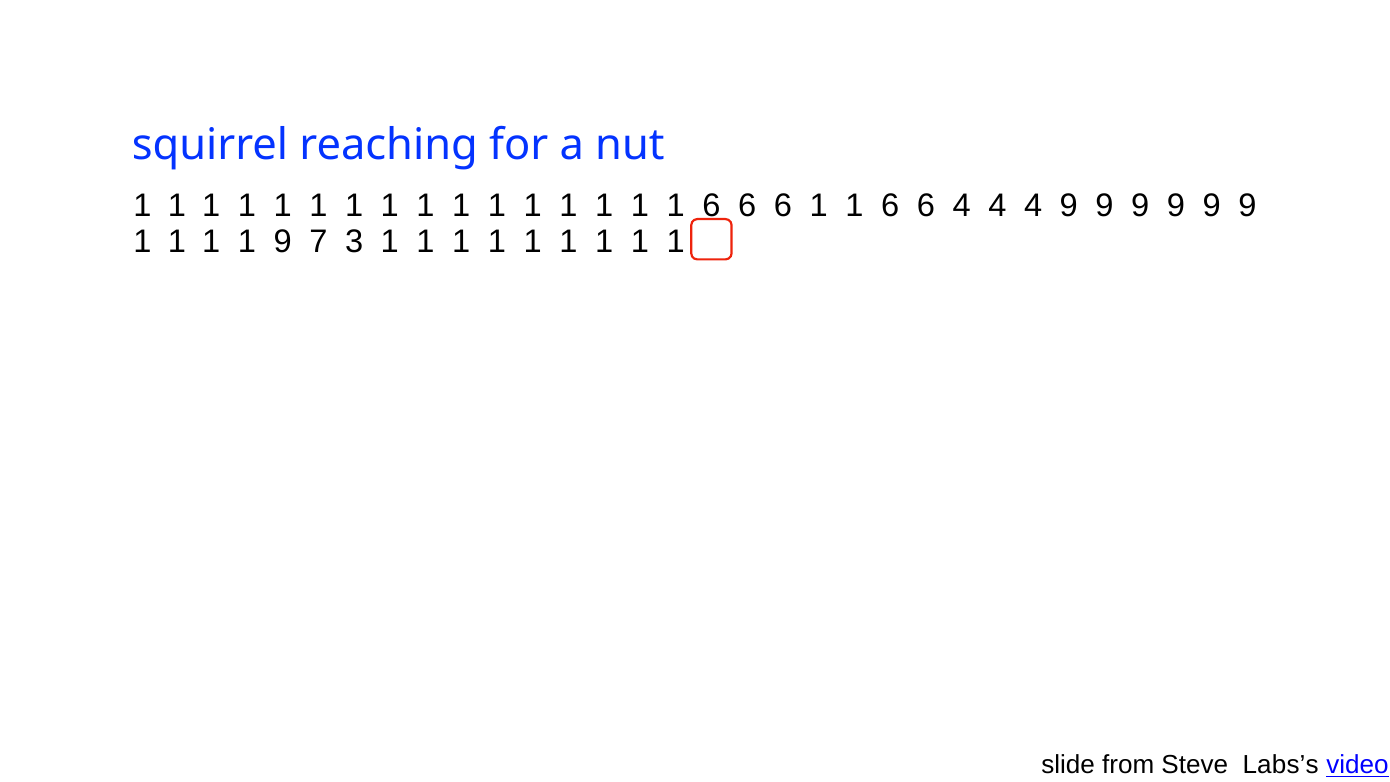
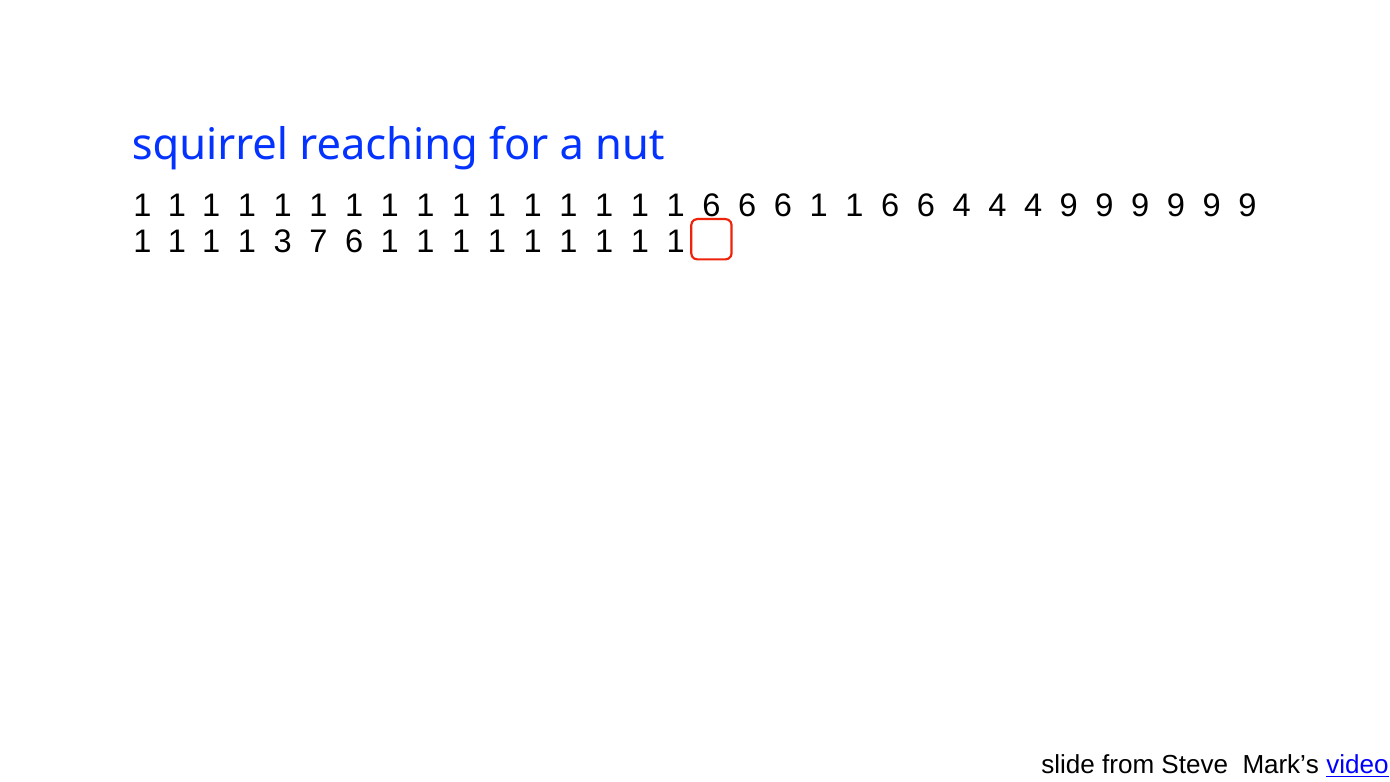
1 9: 9 -> 3 (283, 241)
7 3: 3 -> 6 (354, 241)
Labs’s: Labs’s -> Mark’s (1281, 765)
